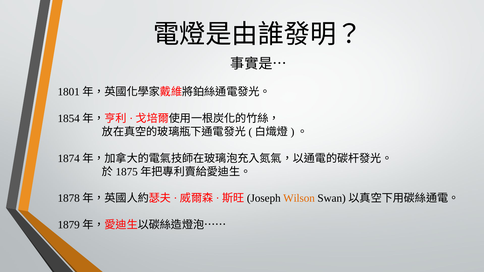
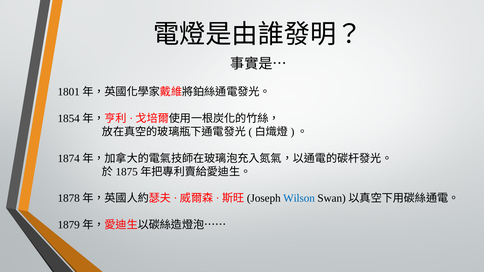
Wilson colour: orange -> blue (299, 199)
